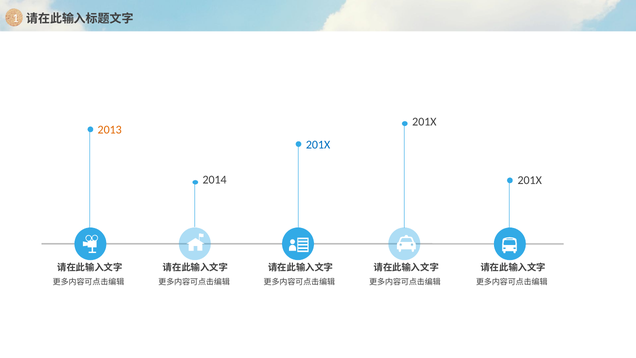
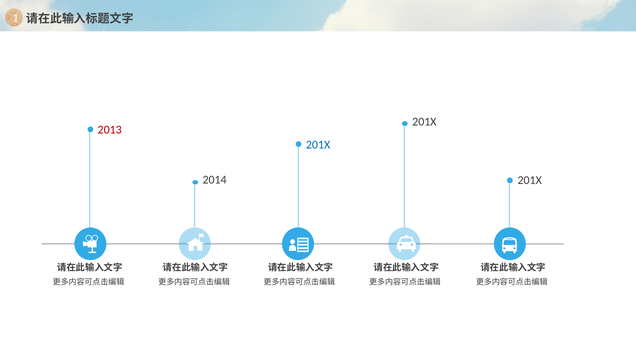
2013 colour: orange -> red (110, 130)
